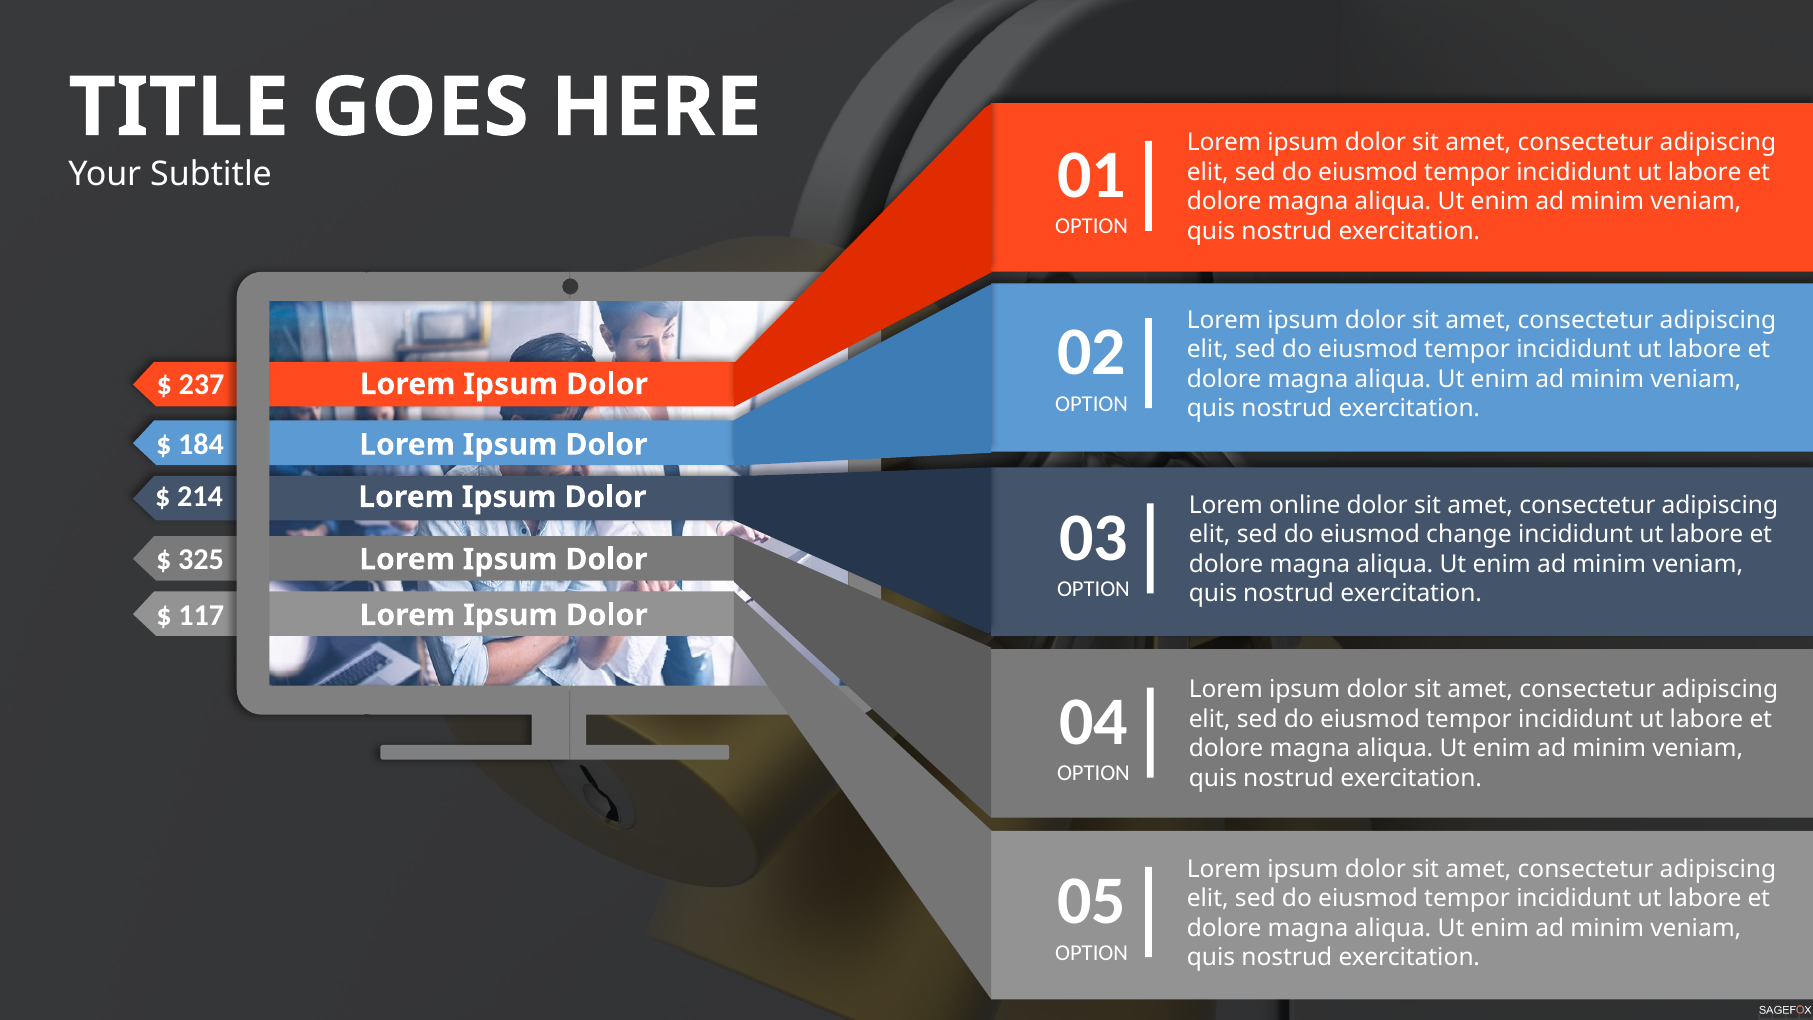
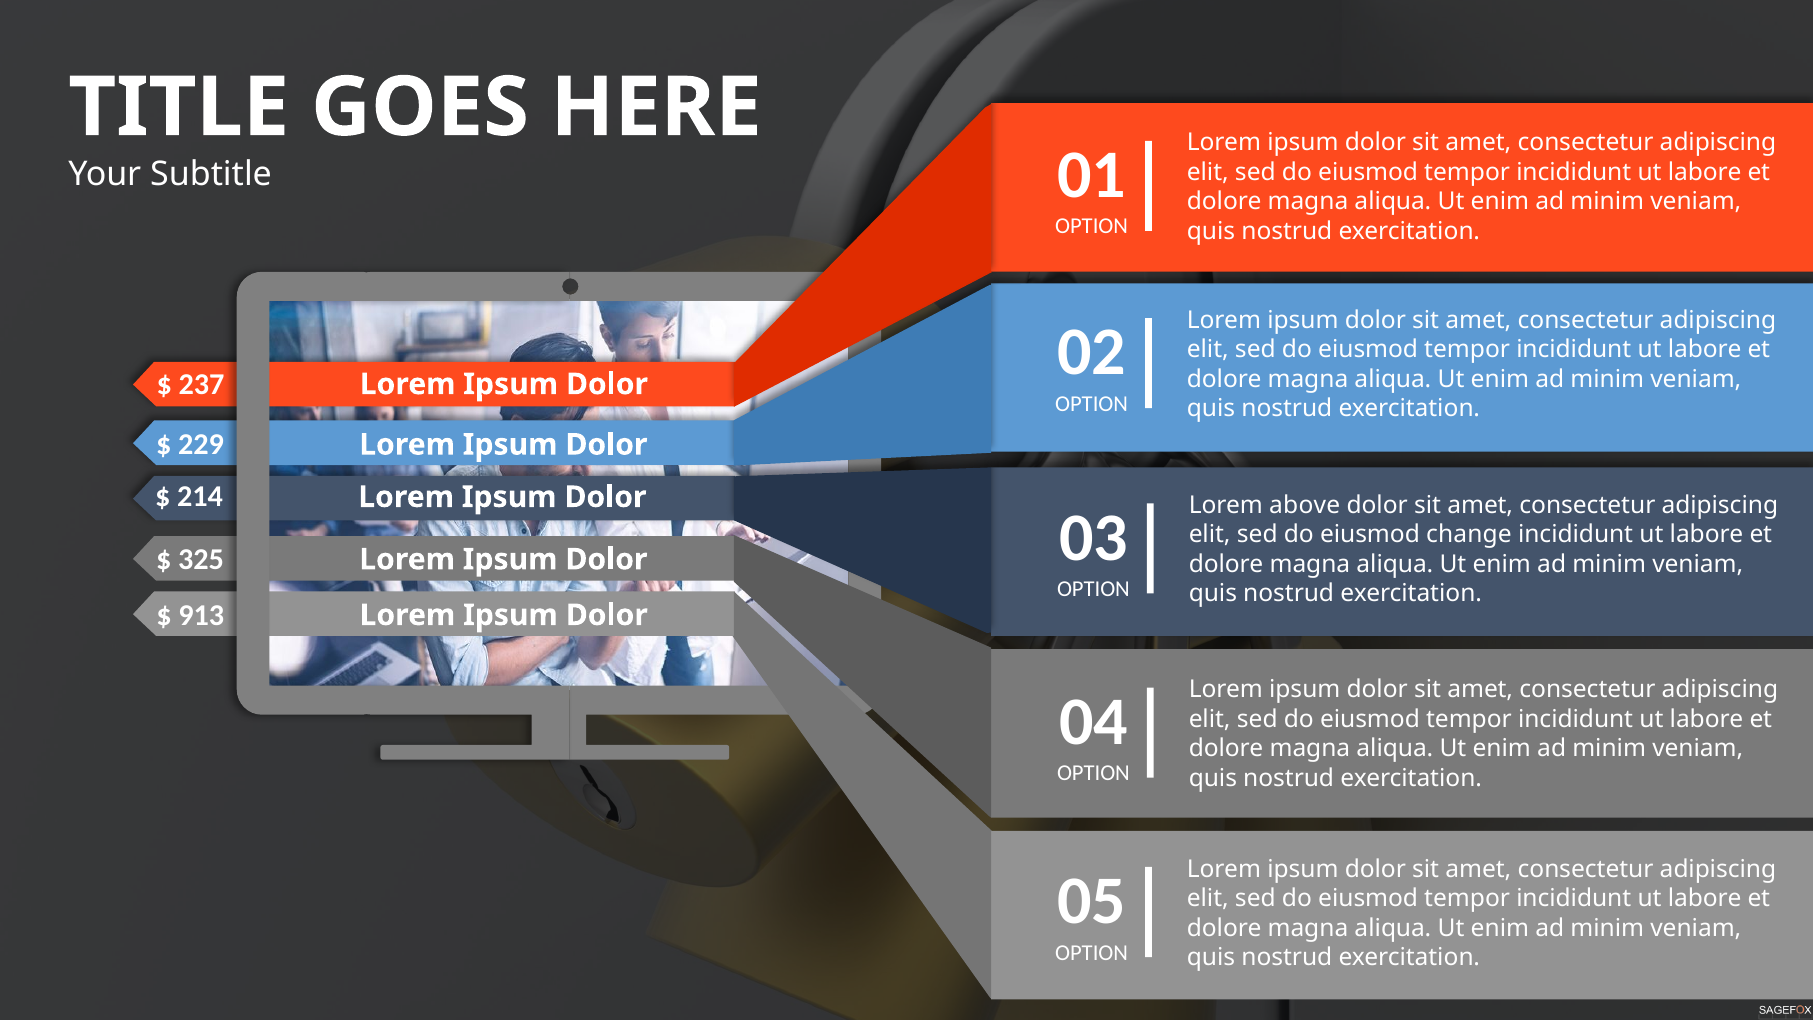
184: 184 -> 229 (201, 444)
online: online -> above (1305, 505)
117: 117 -> 913 (201, 615)
